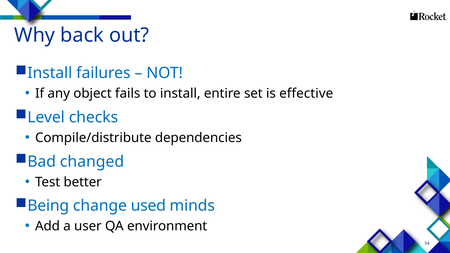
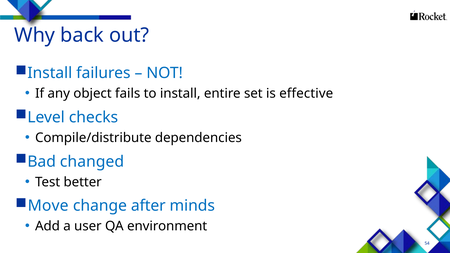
Being: Being -> Move (48, 206)
used: used -> after (148, 206)
